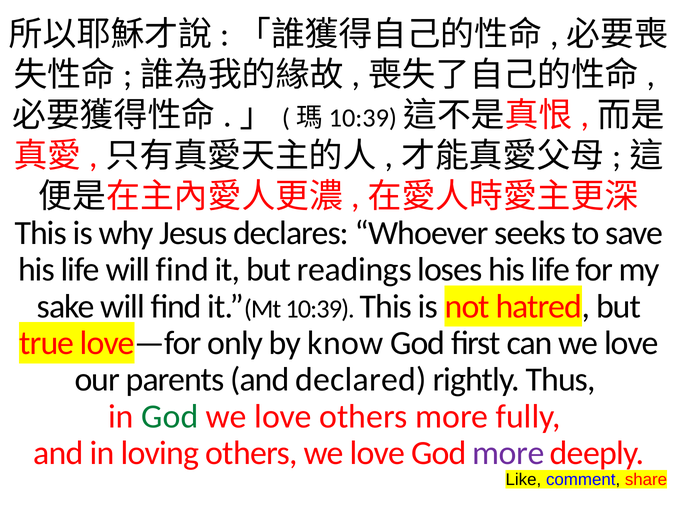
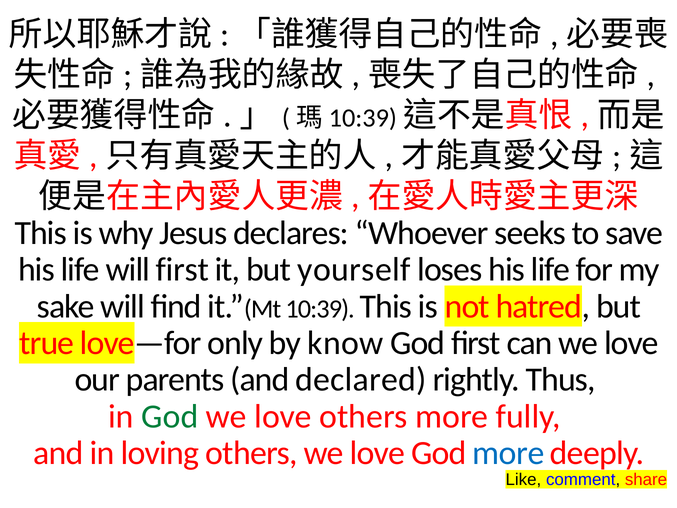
life will find: find -> first (183, 270)
readings: readings -> yourself (354, 270)
more colour: purple -> blue (508, 453)
